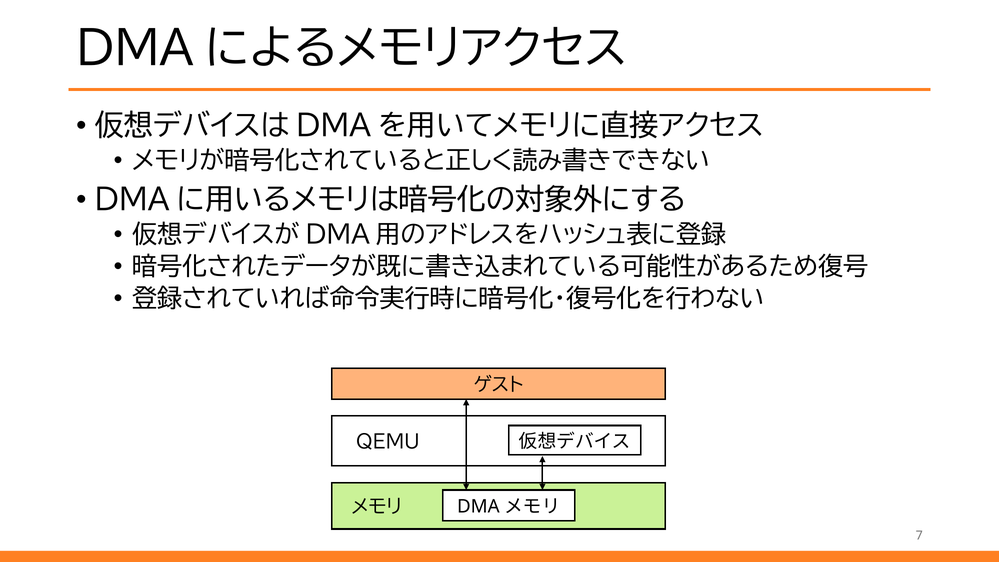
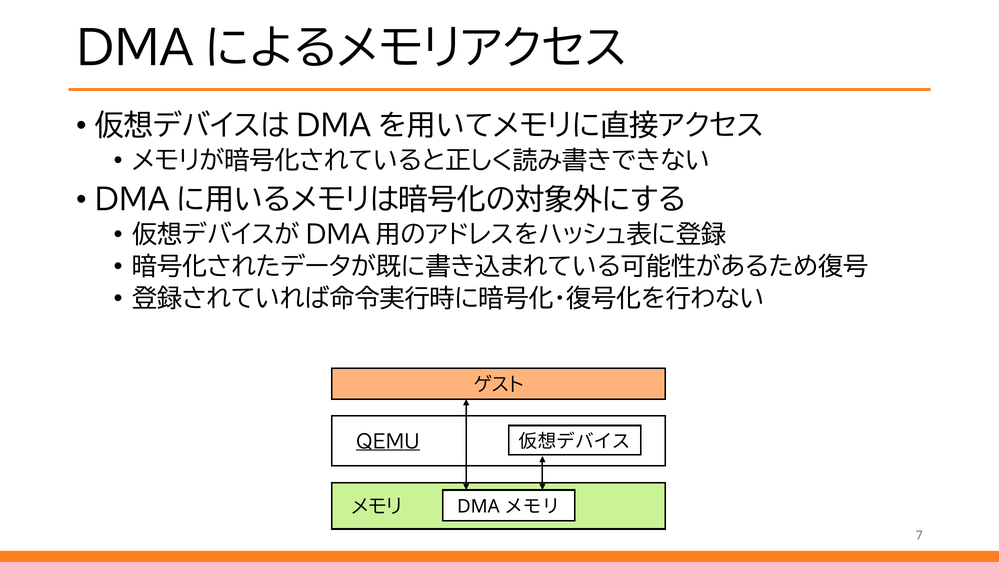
QEMU underline: none -> present (388, 442)
